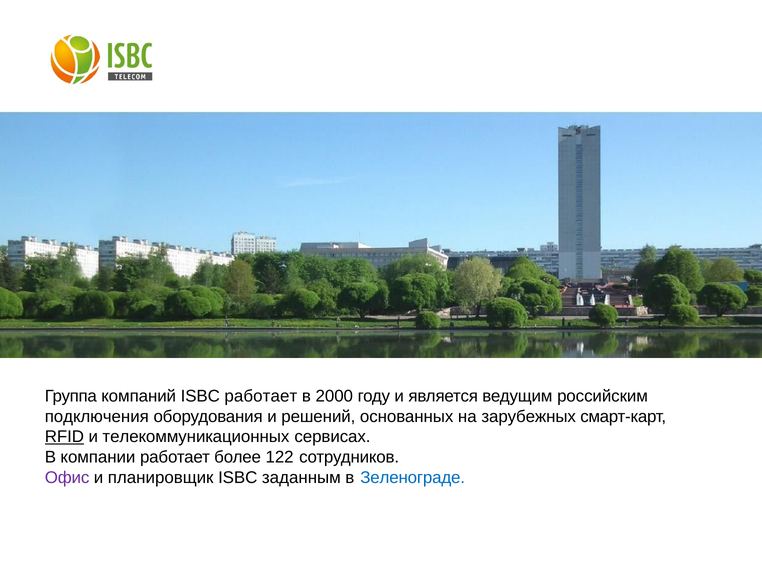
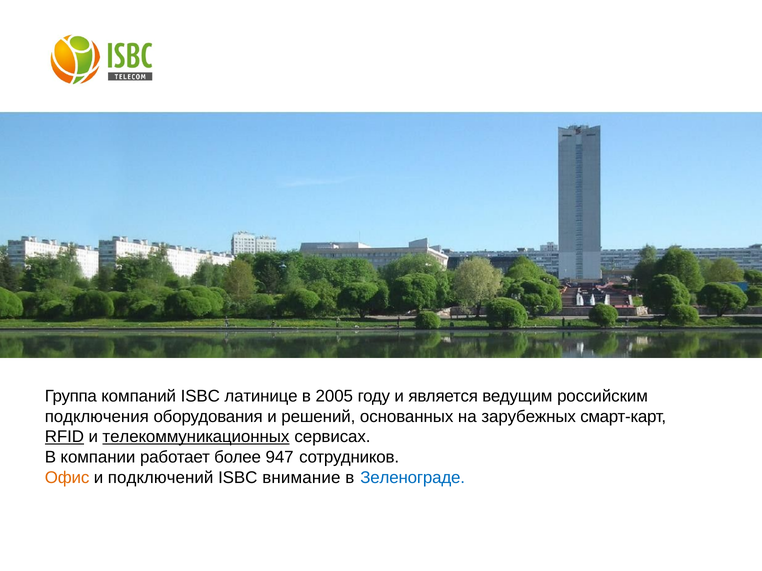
ISBC работает: работает -> латинице (261, 397)
2000: 2000 -> 2005 (334, 397)
телекоммуникационных underline: none -> present (196, 437)
122: 122 -> 947 (280, 458)
Офис colour: purple -> orange (67, 478)
планировщик: планировщик -> подключений (161, 478)
заданным: заданным -> внимание (301, 478)
